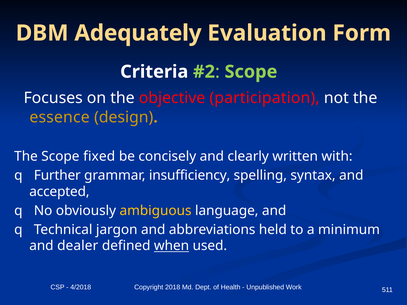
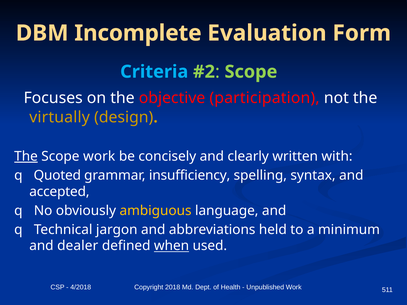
Adequately: Adequately -> Incomplete (138, 33)
Criteria colour: white -> light blue (154, 72)
essence: essence -> virtually (60, 117)
The underline: none -> present (26, 157)
Scope fixed: fixed -> work (99, 157)
Further: Further -> Quoted (57, 176)
